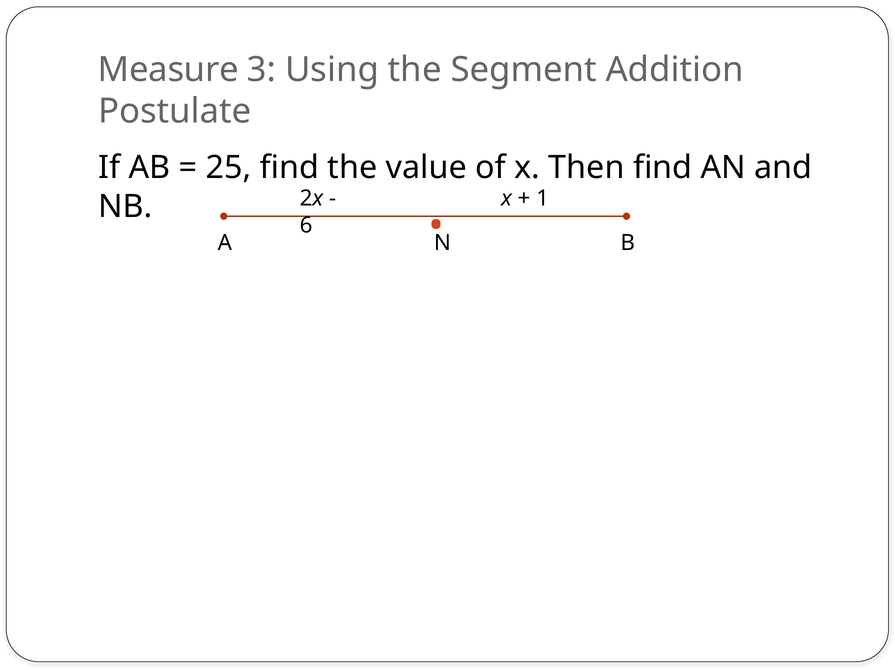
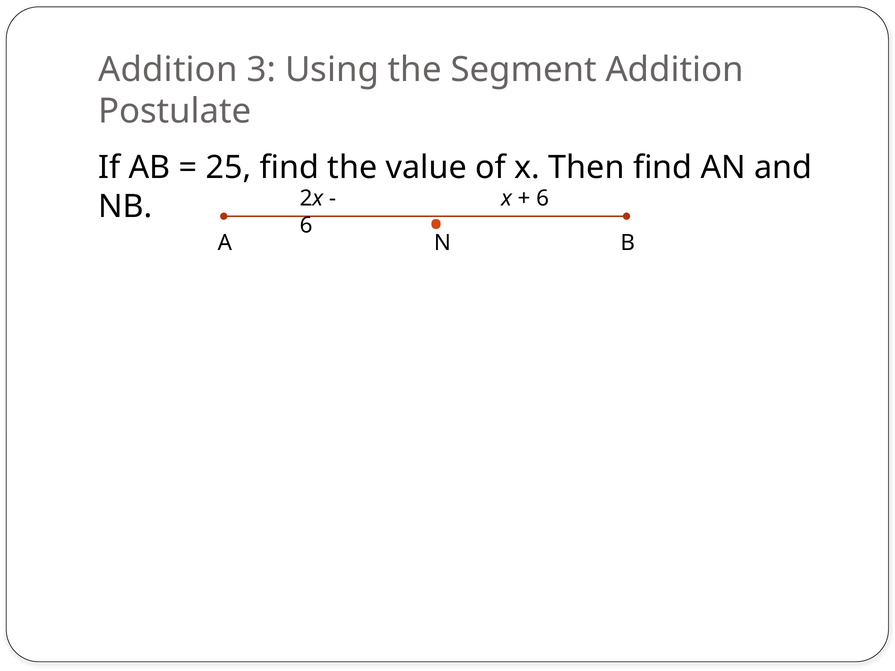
Measure: Measure -> Addition (168, 70)
1: 1 -> 6 (543, 198)
